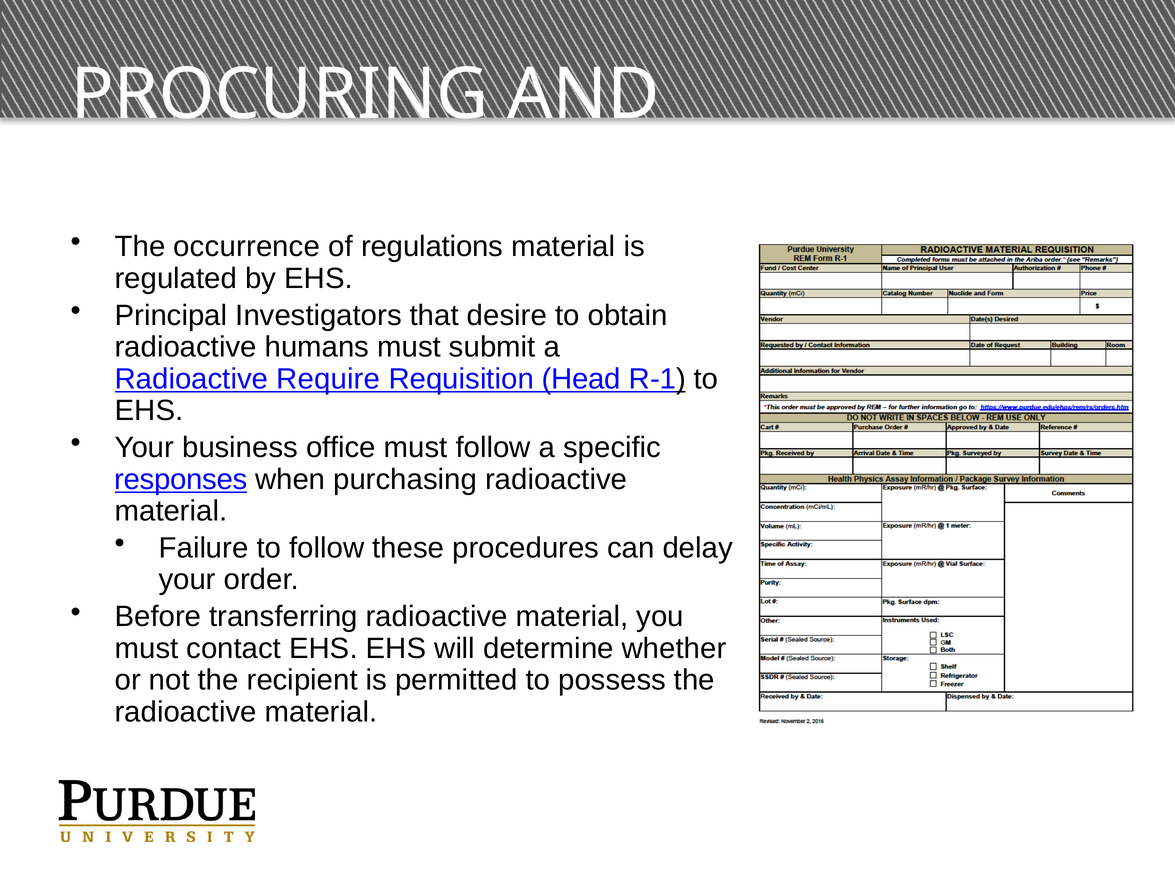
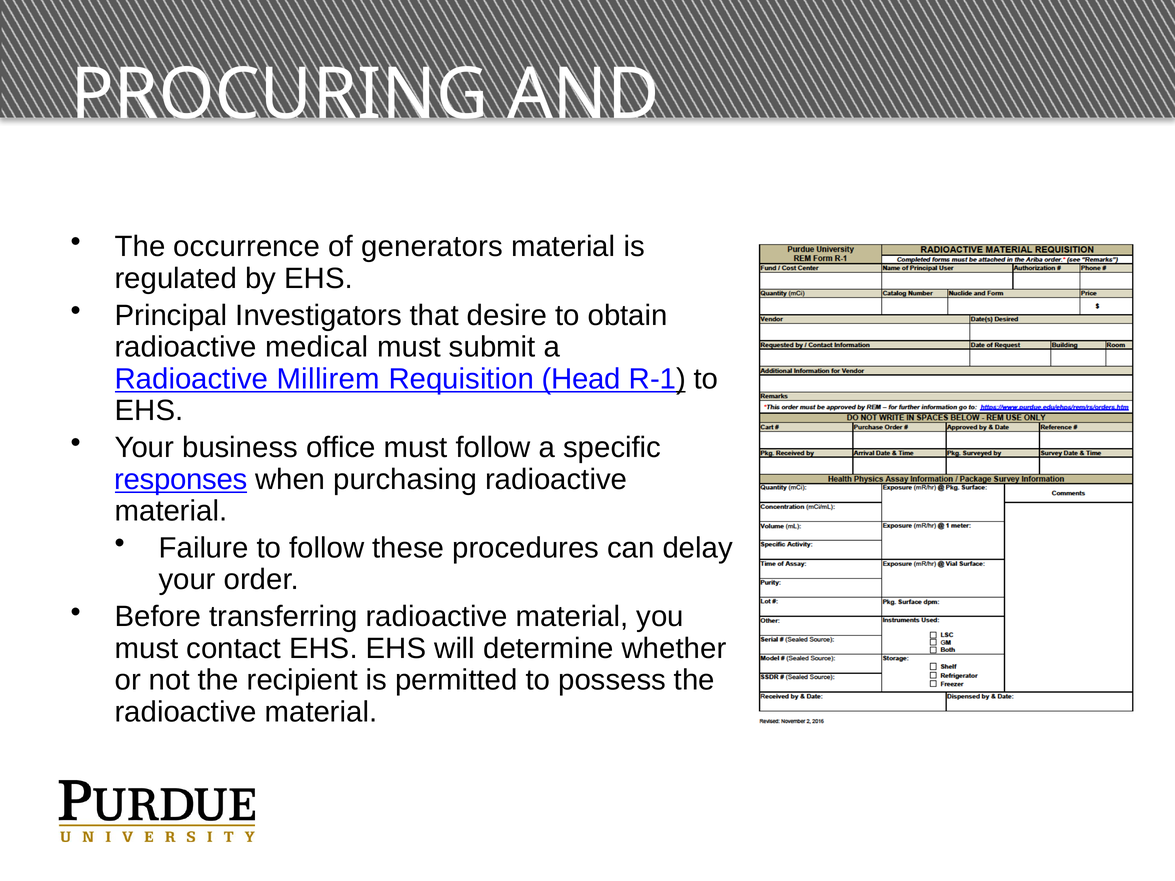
regulations: regulations -> generators (432, 247)
humans: humans -> medical (317, 347)
Require: Require -> Millirem (328, 379)
